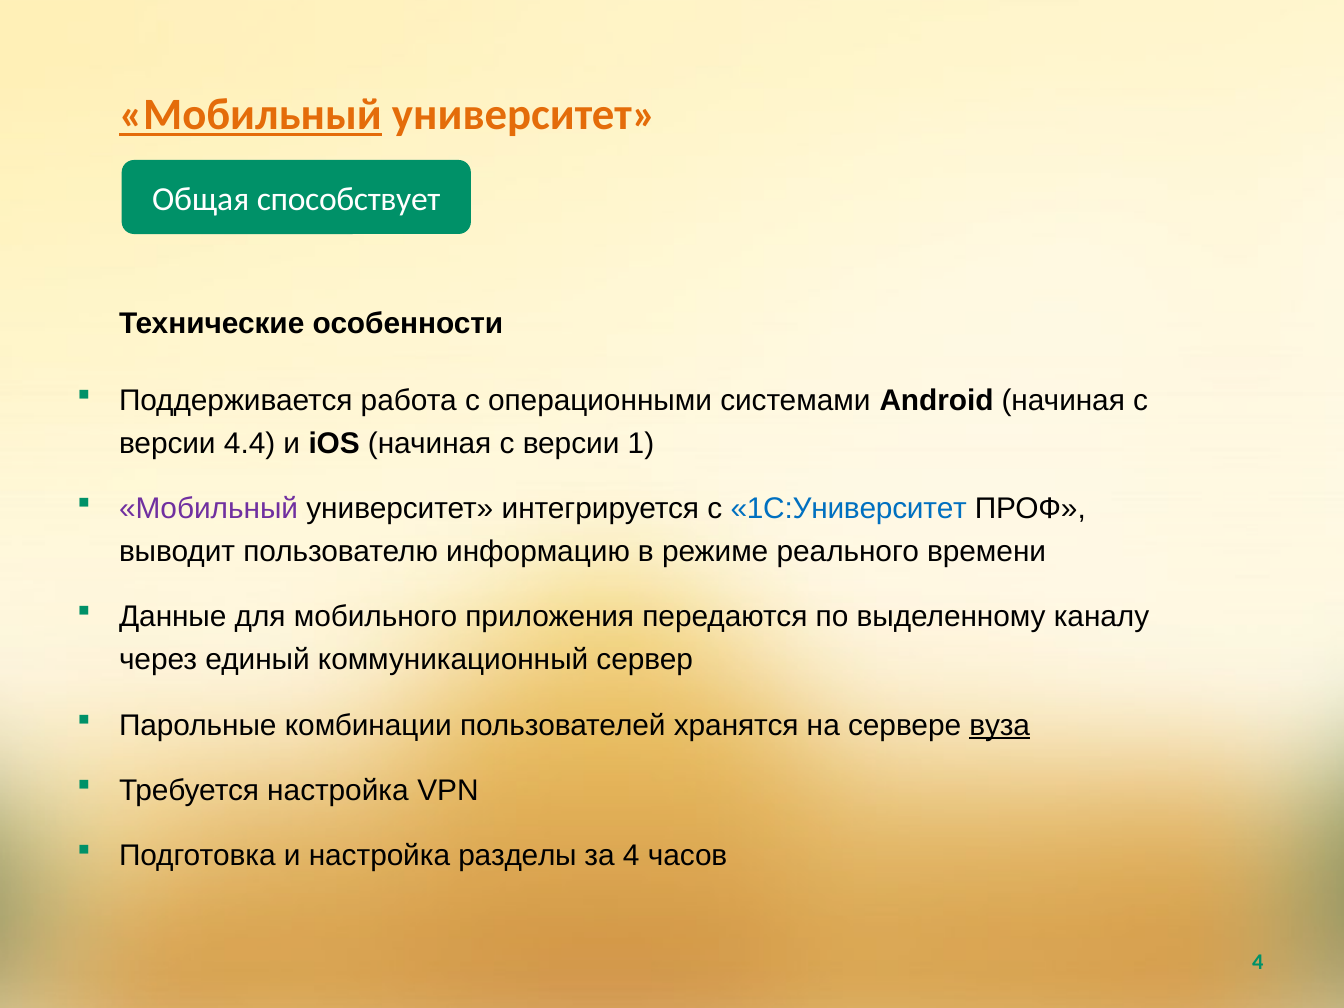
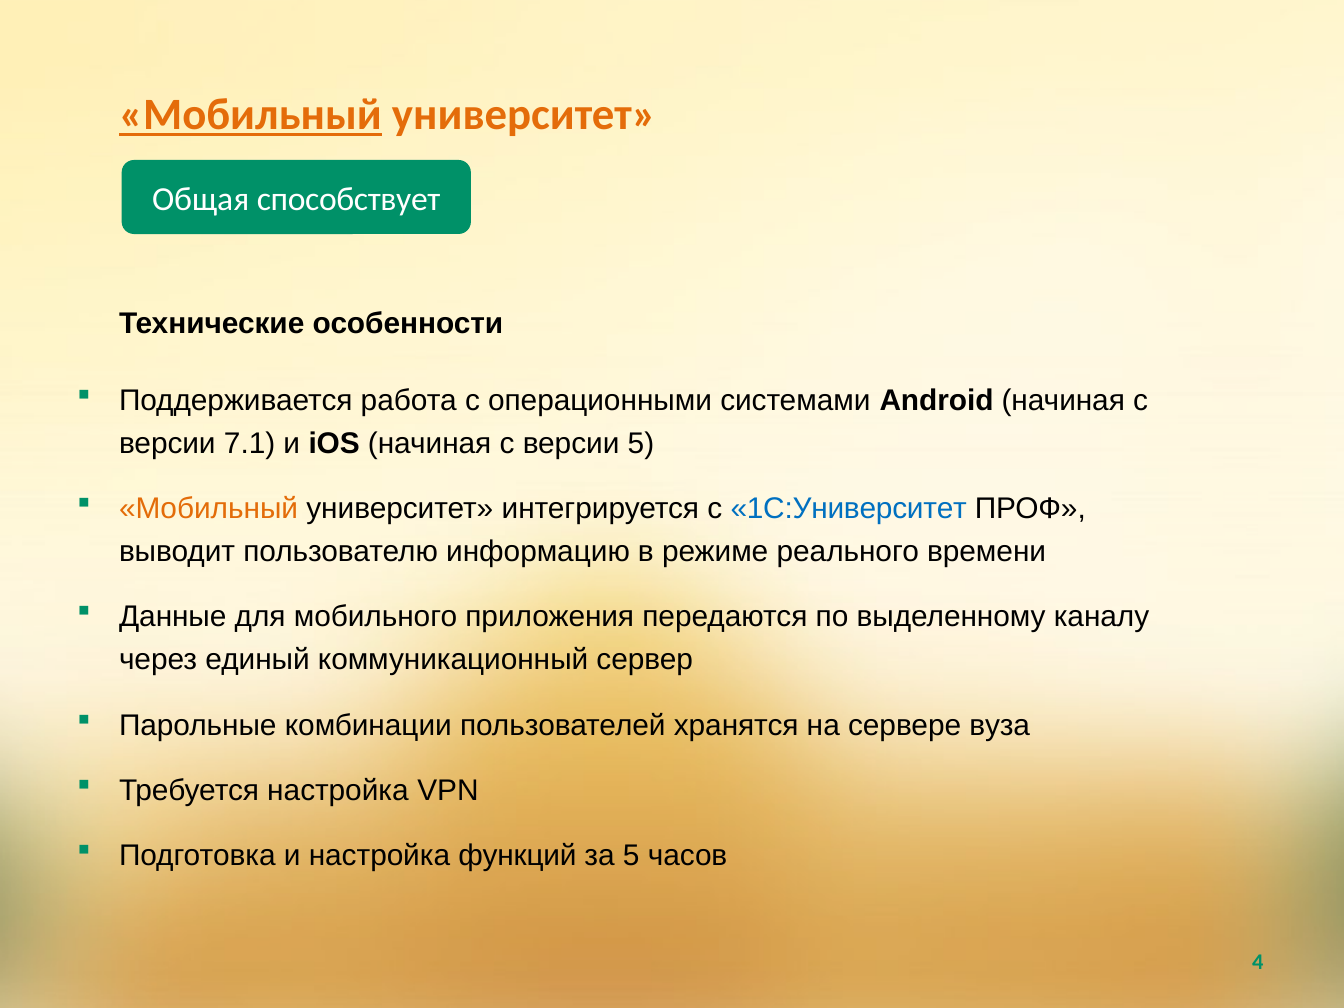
4.4: 4.4 -> 7.1 (250, 443)
версии 1: 1 -> 5 (641, 443)
Мобильный colour: purple -> orange (209, 509)
вуза underline: present -> none (1000, 725)
разделы: разделы -> функций (517, 856)
за 4: 4 -> 5 (631, 856)
